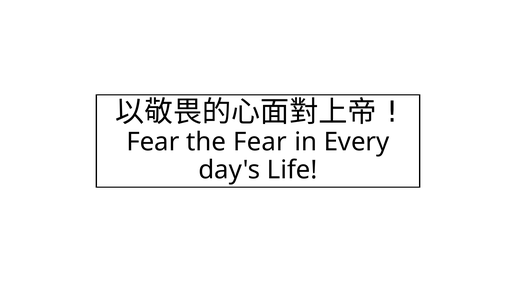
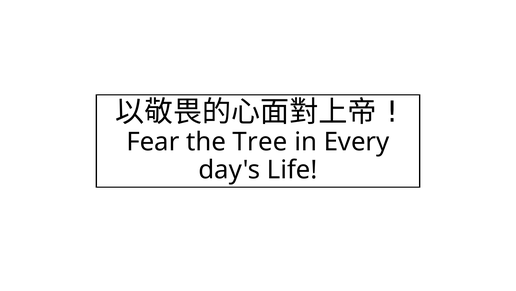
the Fear: Fear -> Tree (260, 142)
